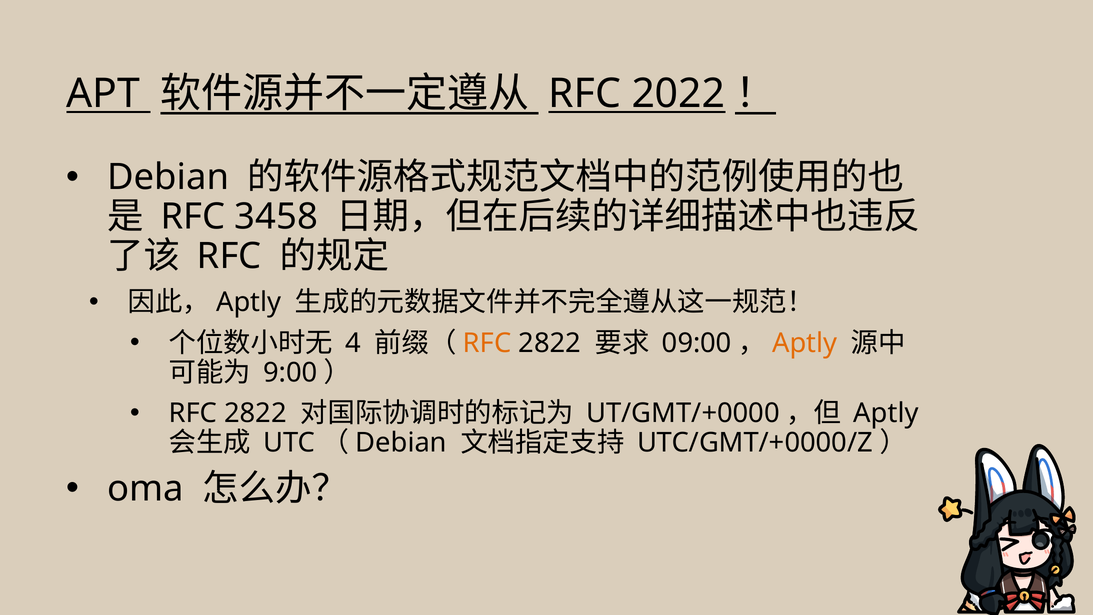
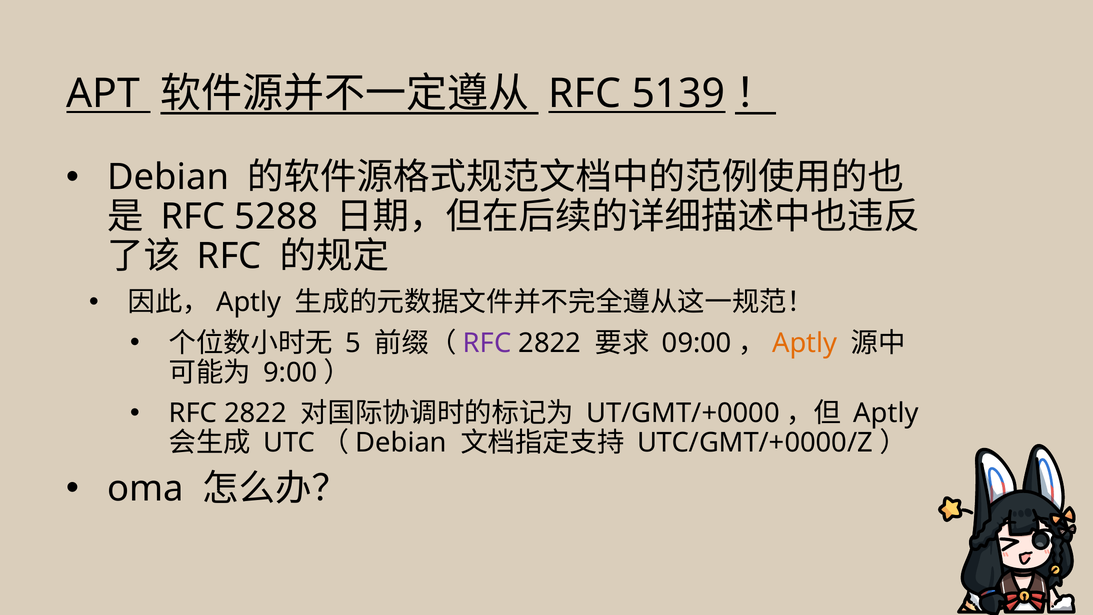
2022: 2022 -> 5139 (678, 93)
3458: 3458 -> 5288 (276, 217)
4: 4 -> 5 (353, 343)
RFC colour: orange -> purple (487, 343)
